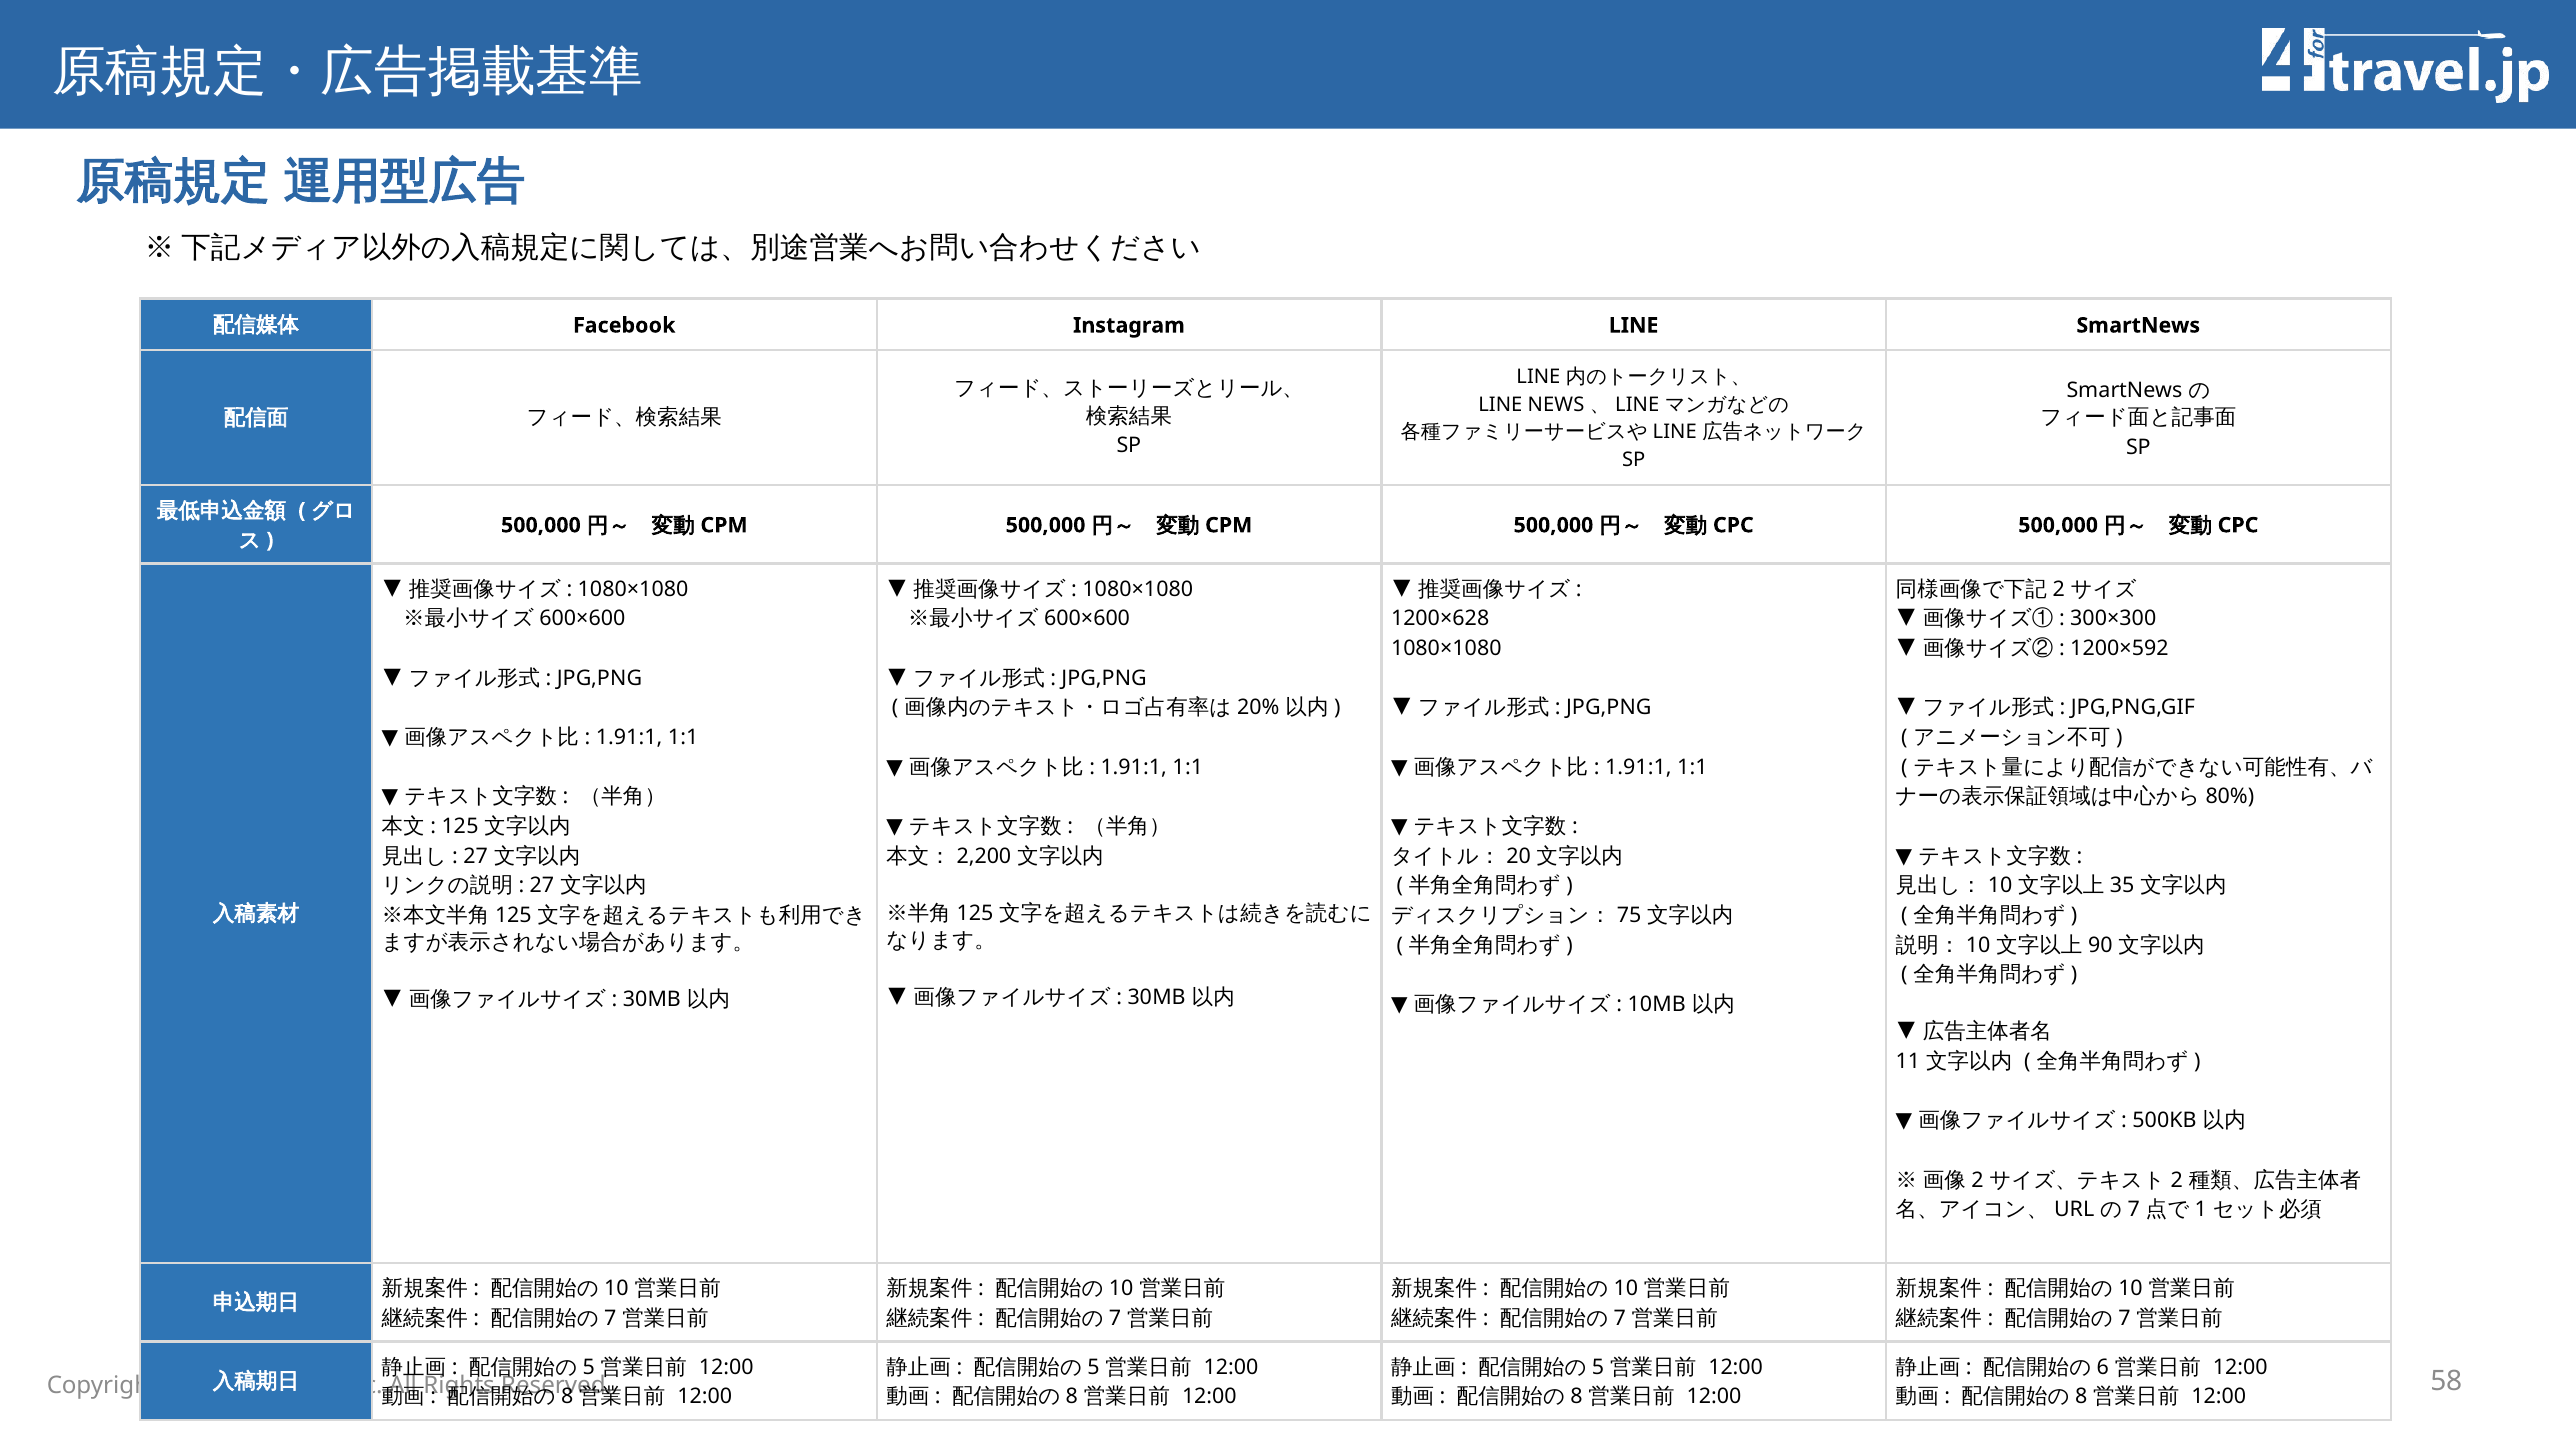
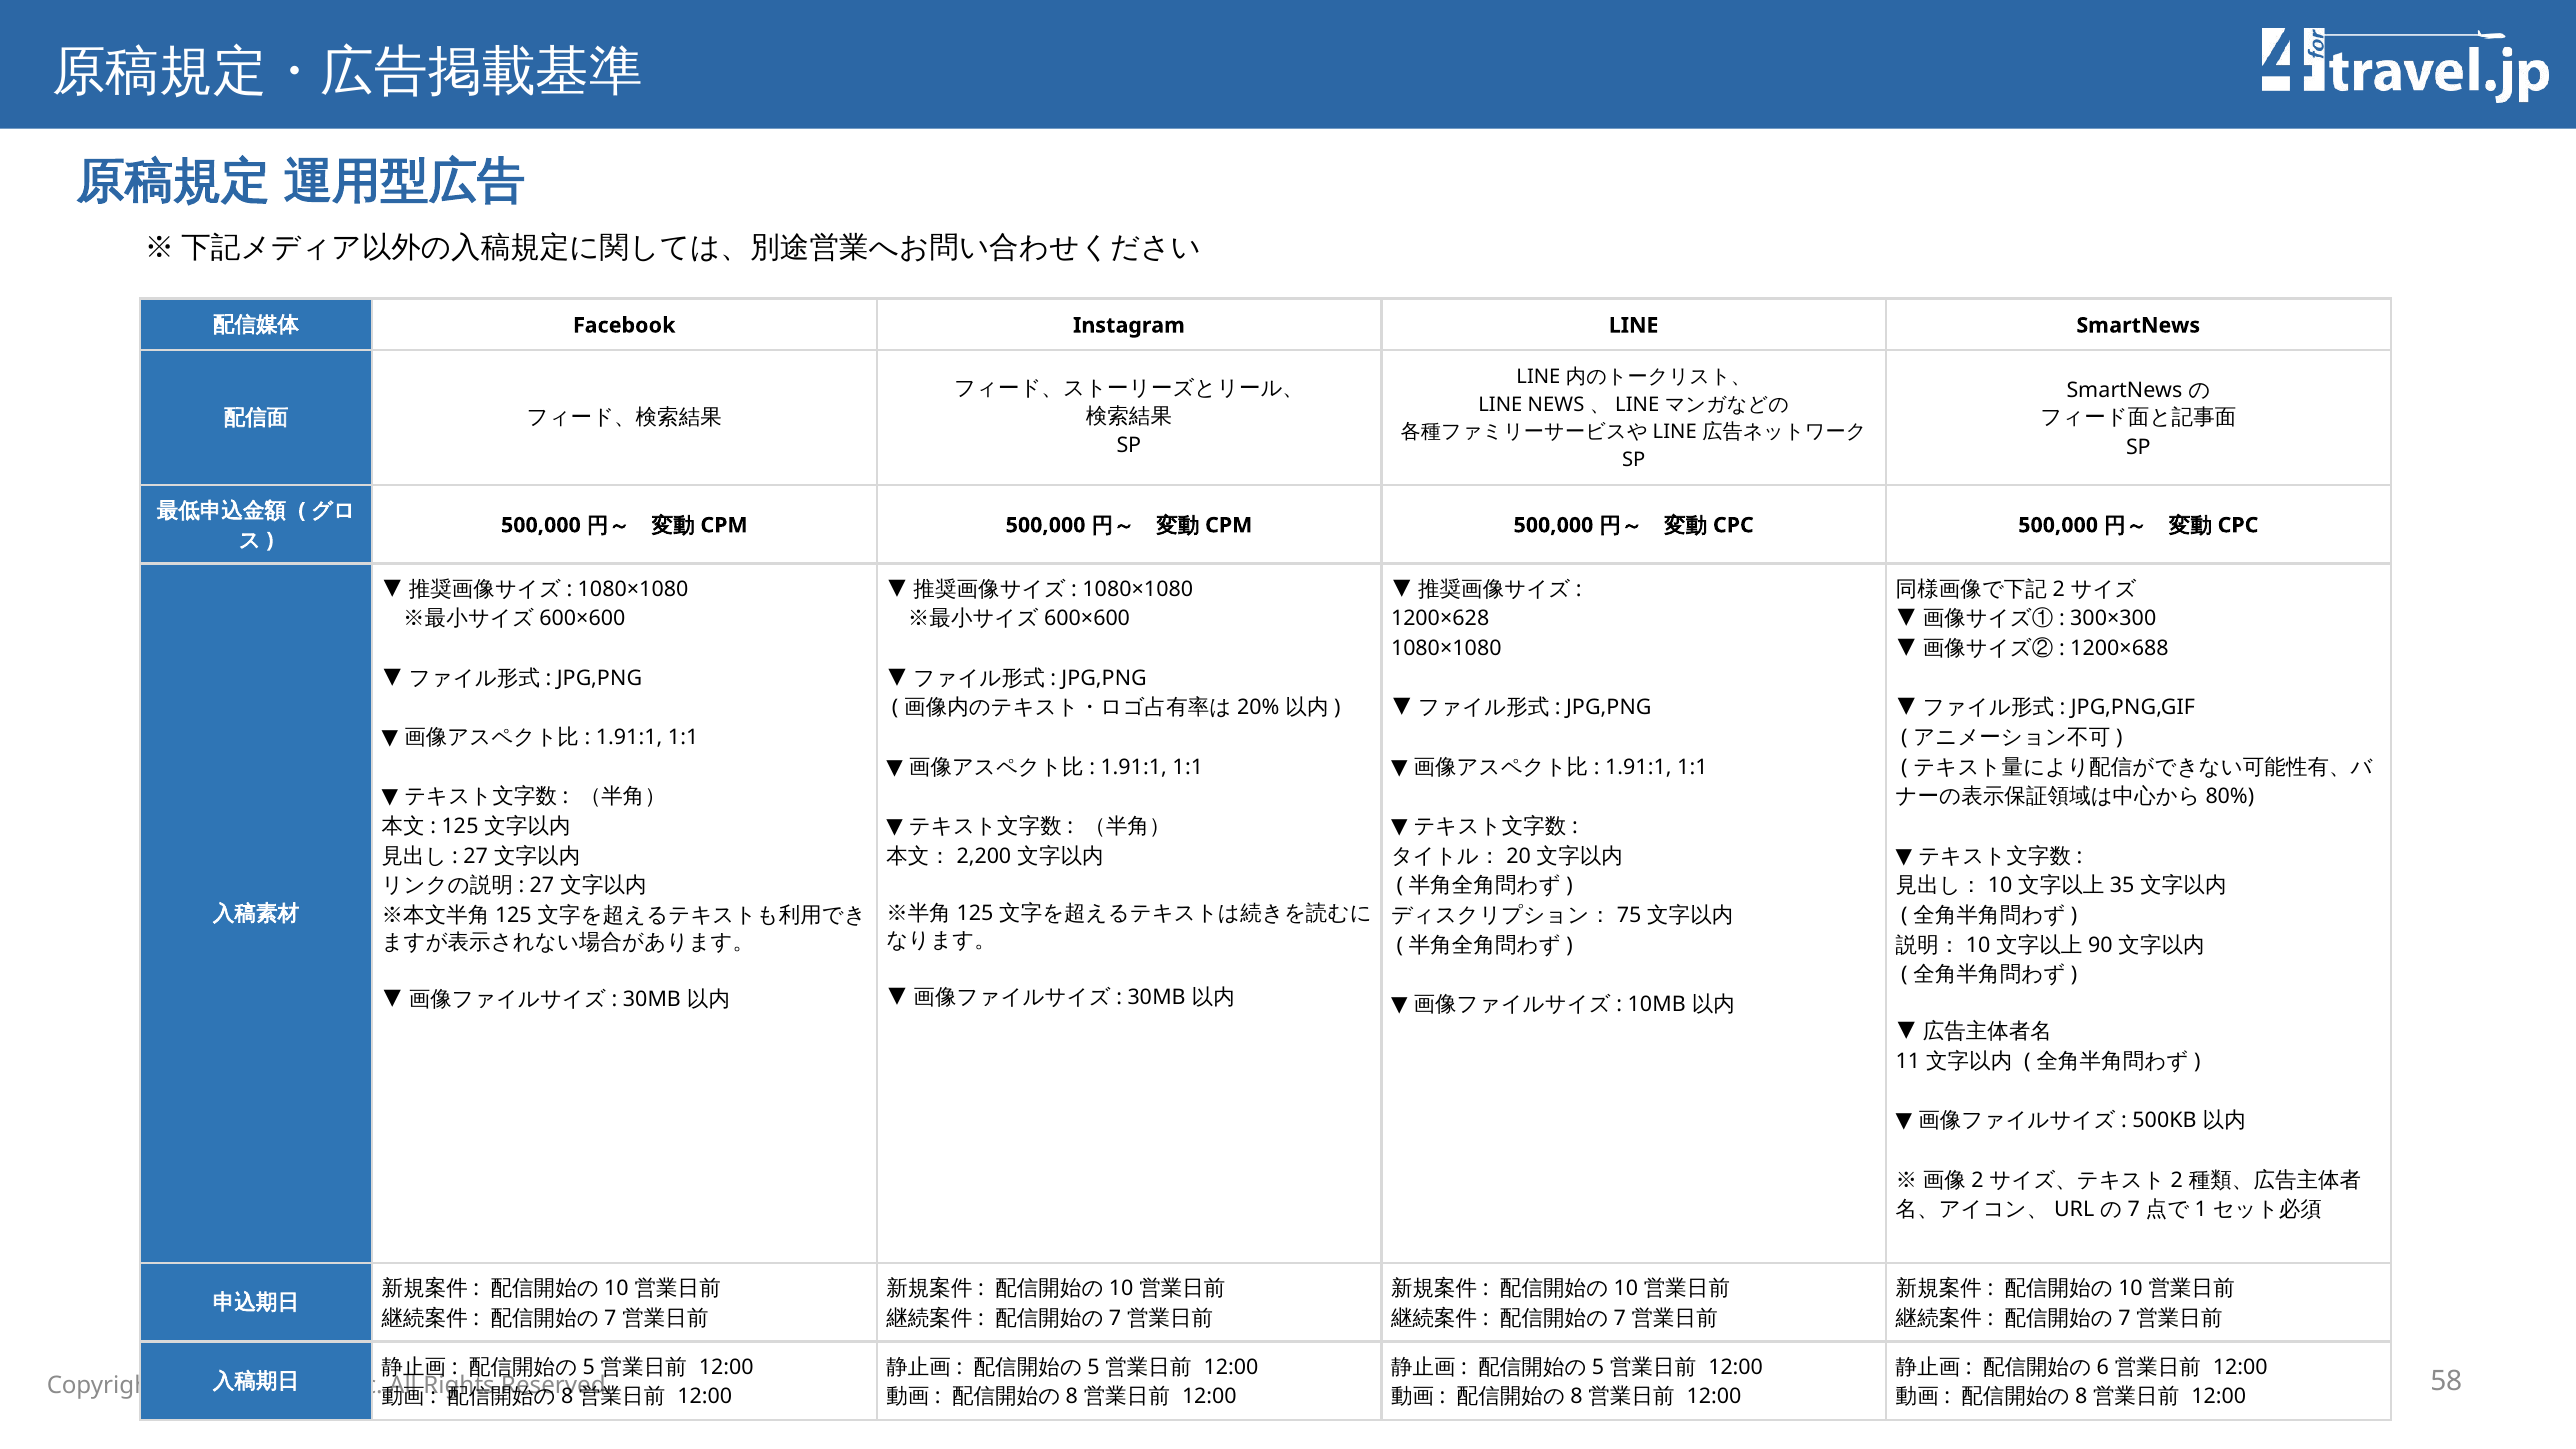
1200×592: 1200×592 -> 1200×688 (2119, 649)
